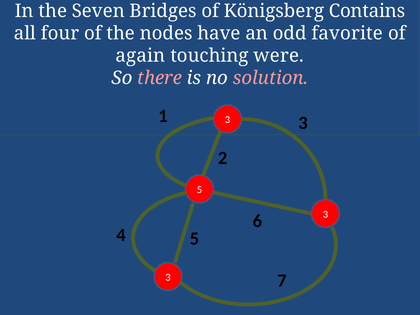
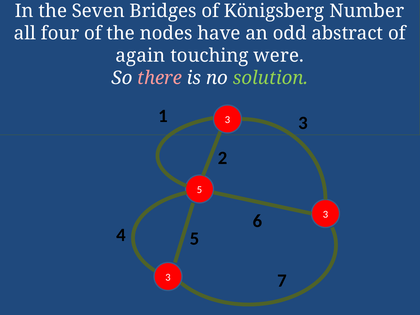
Contains: Contains -> Number (367, 11)
favorite: favorite -> abstract (347, 33)
solution colour: pink -> light green (271, 78)
